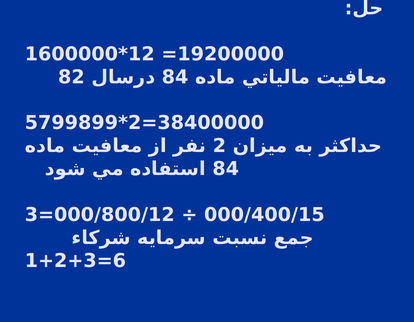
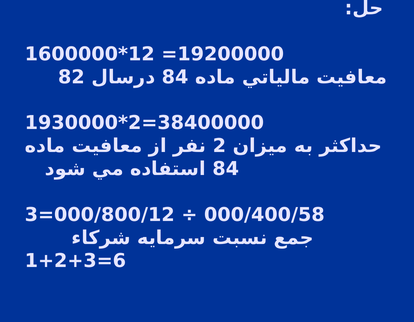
5799899: 5799899 -> 1930000 (72, 123)
000/400/15: 000/400/15 -> 000/400/58 (265, 215)
